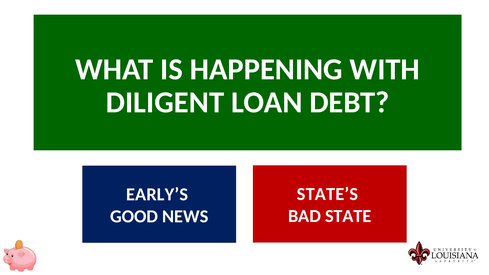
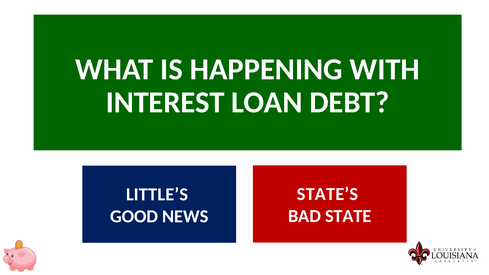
DILIGENT: DILIGENT -> INTEREST (165, 102)
EARLY’S: EARLY’S -> LITTLE’S (157, 195)
